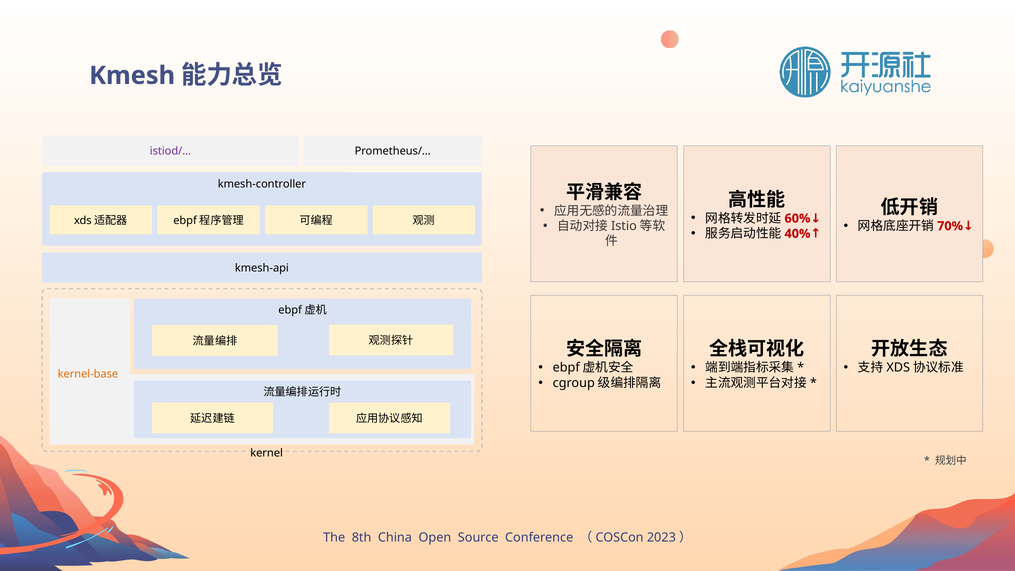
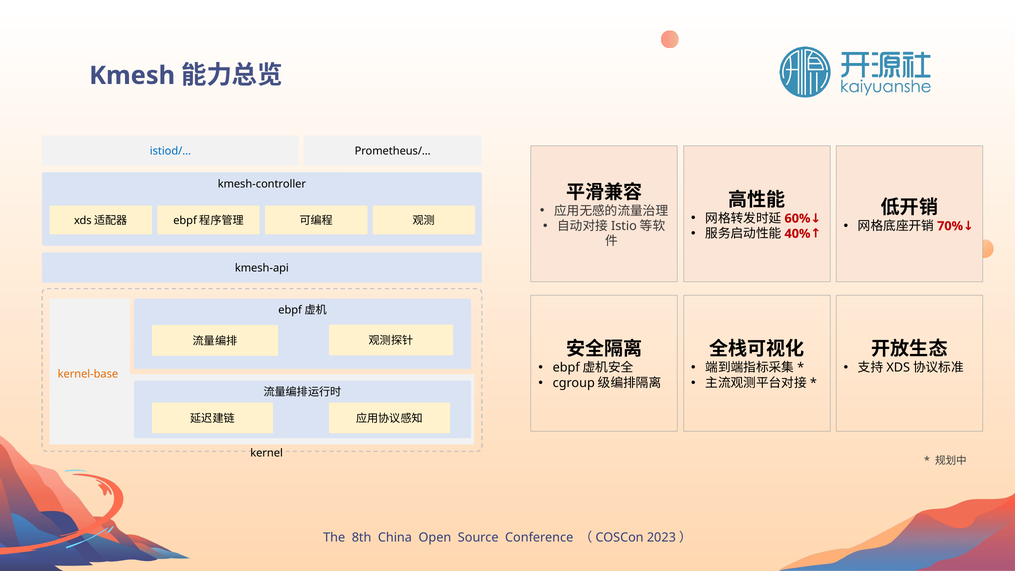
istiod/… colour: purple -> blue (170, 151)
